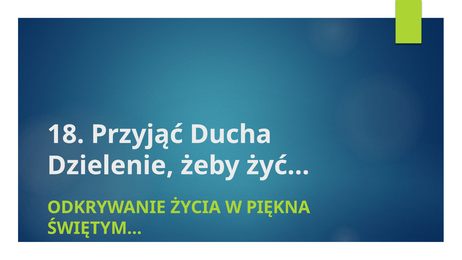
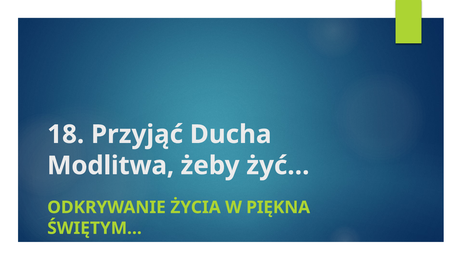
Dzielenie: Dzielenie -> Modlitwa (111, 166)
